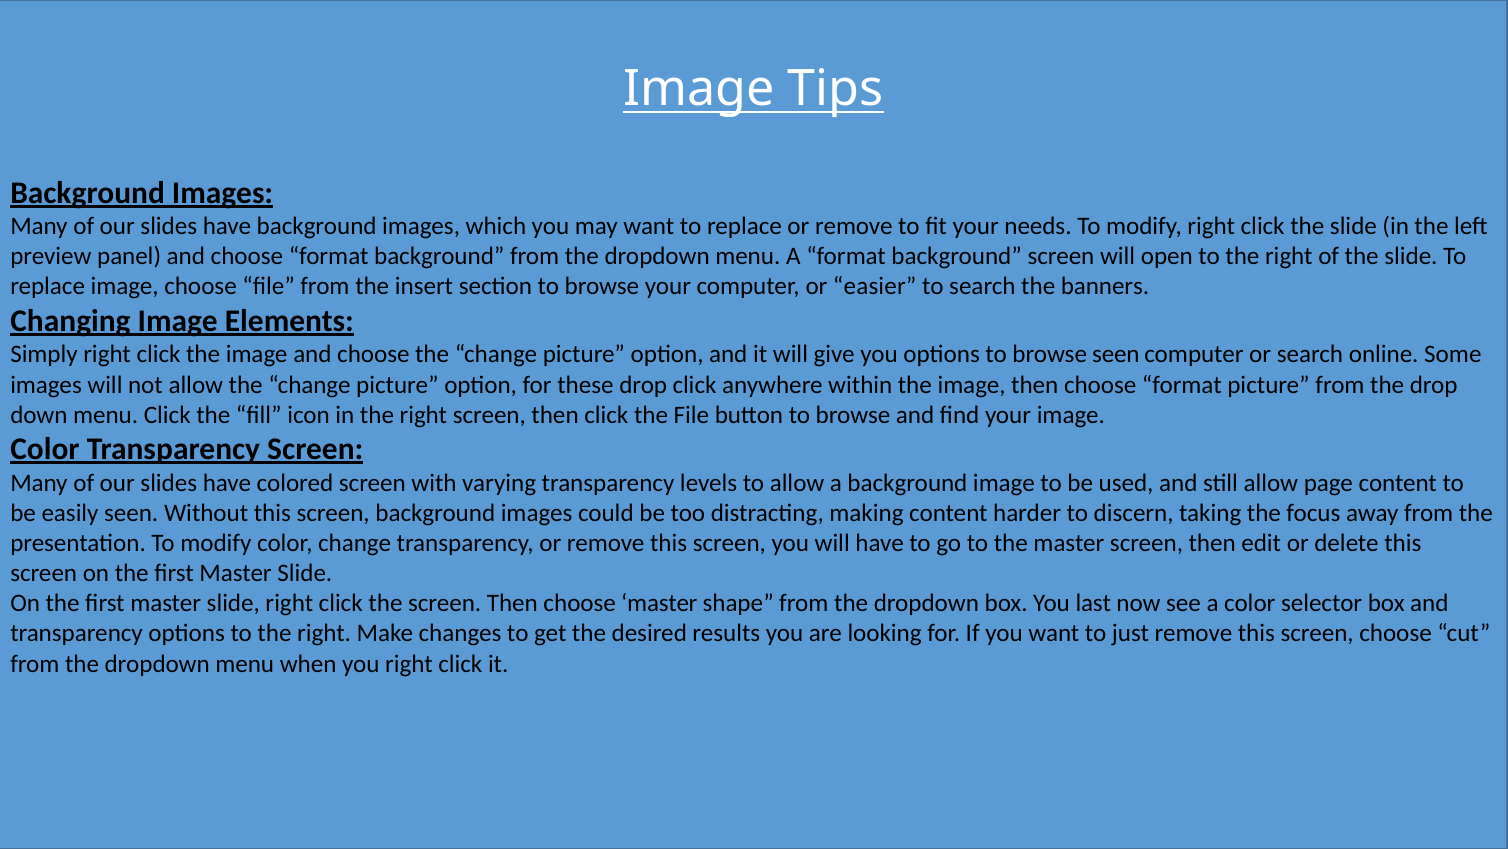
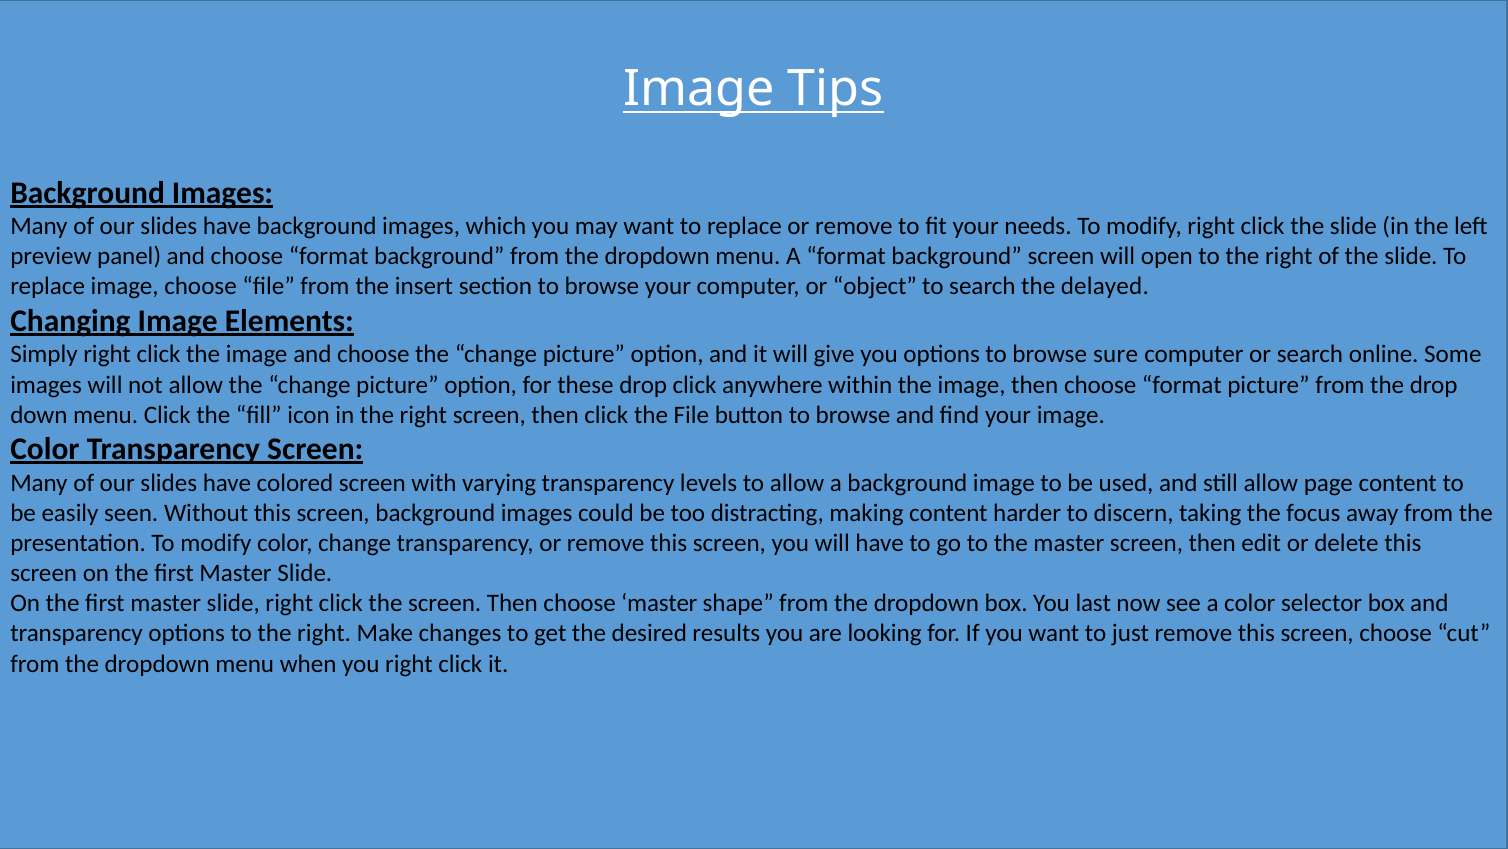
easier: easier -> object (875, 286)
banners: banners -> delayed (1105, 286)
browse seen: seen -> sure (1116, 354)
